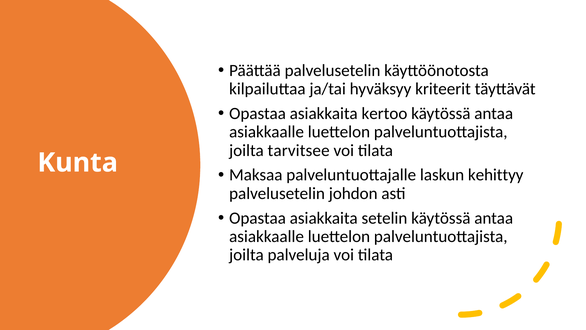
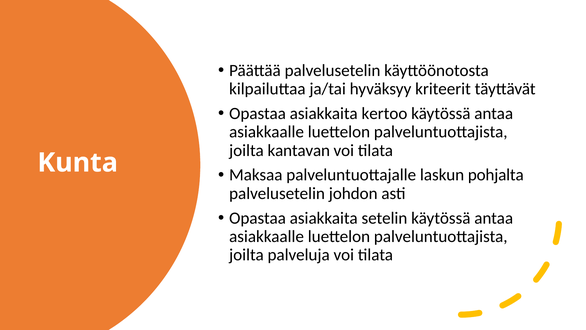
tarvitsee: tarvitsee -> kantavan (299, 150)
kehittyy: kehittyy -> pohjalta (496, 175)
